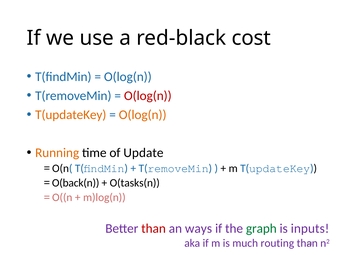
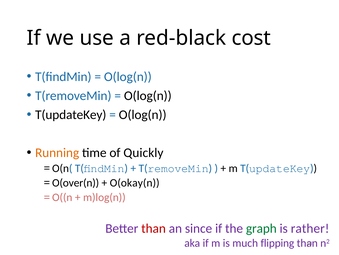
O(log(n colour: red -> black (148, 95)
T(updateKey colour: orange -> black (71, 114)
O(log(n colour: orange -> black (143, 114)
Update: Update -> Quickly (143, 152)
O(back(n: O(back(n -> O(over(n (76, 182)
O(tasks(n: O(tasks(n -> O(okay(n (135, 182)
ways: ways -> since (199, 228)
inputs: inputs -> rather (310, 228)
routing: routing -> flipping (277, 243)
